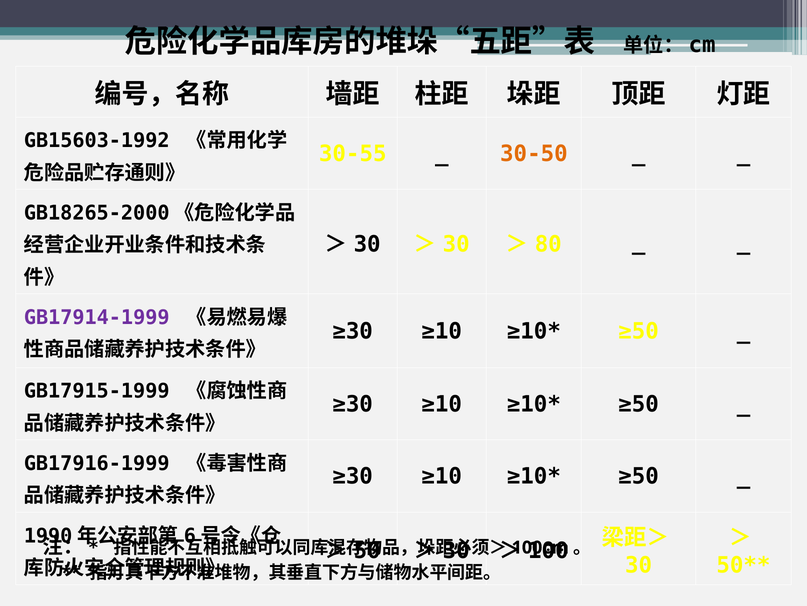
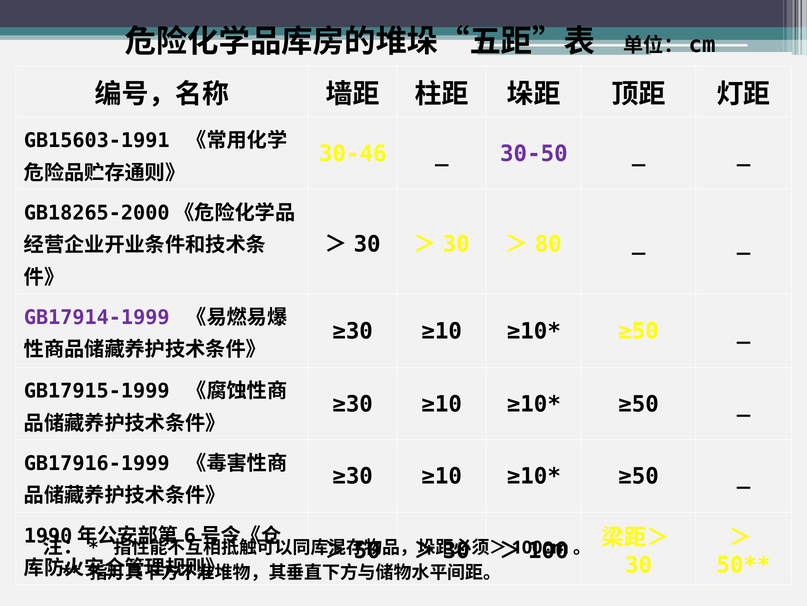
GB15603-1992: GB15603-1992 -> GB15603-1991 (97, 141)
30-55: 30-55 -> 30-46 (353, 153)
30-50 colour: orange -> purple (534, 153)
